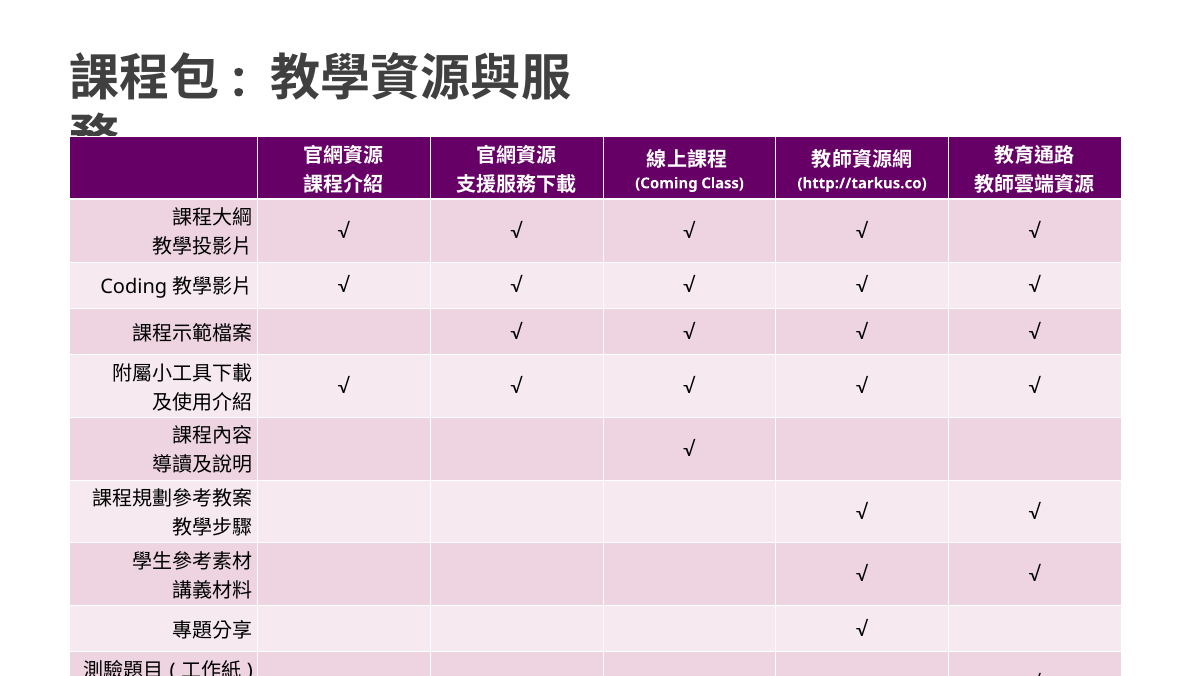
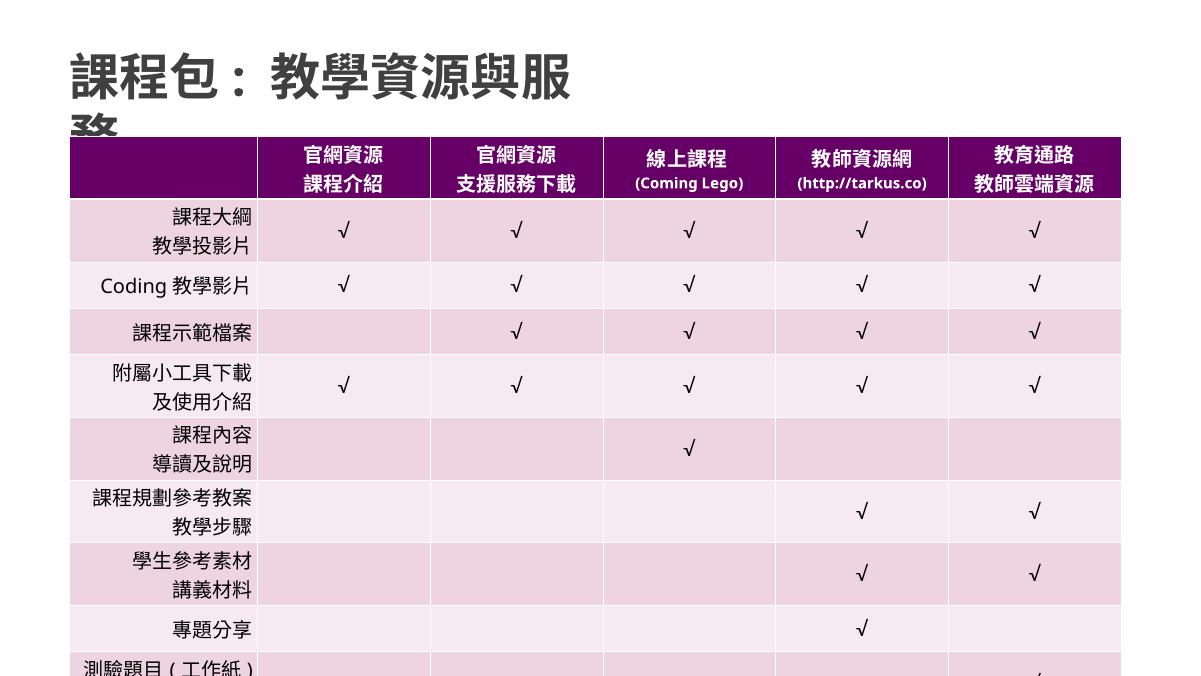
Class: Class -> Lego (722, 183)
